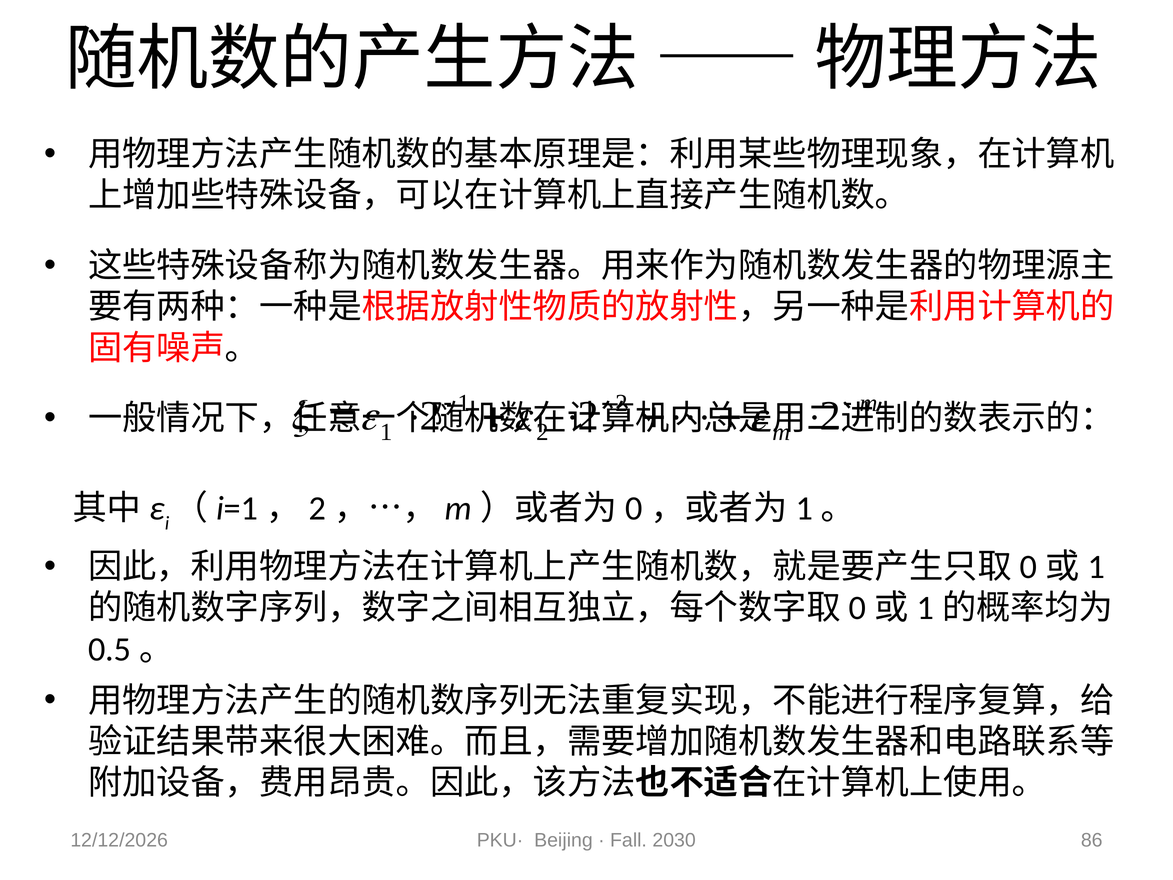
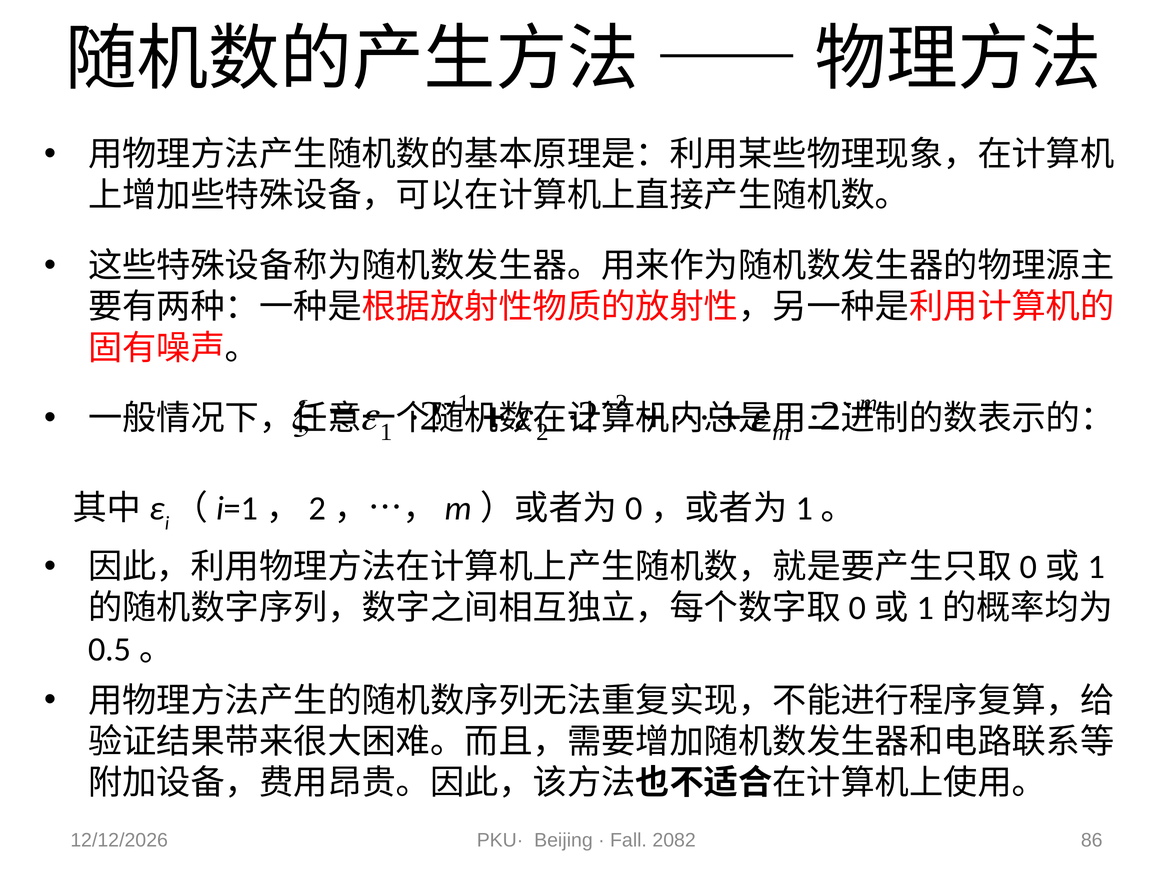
2030: 2030 -> 2082 (674, 840)
